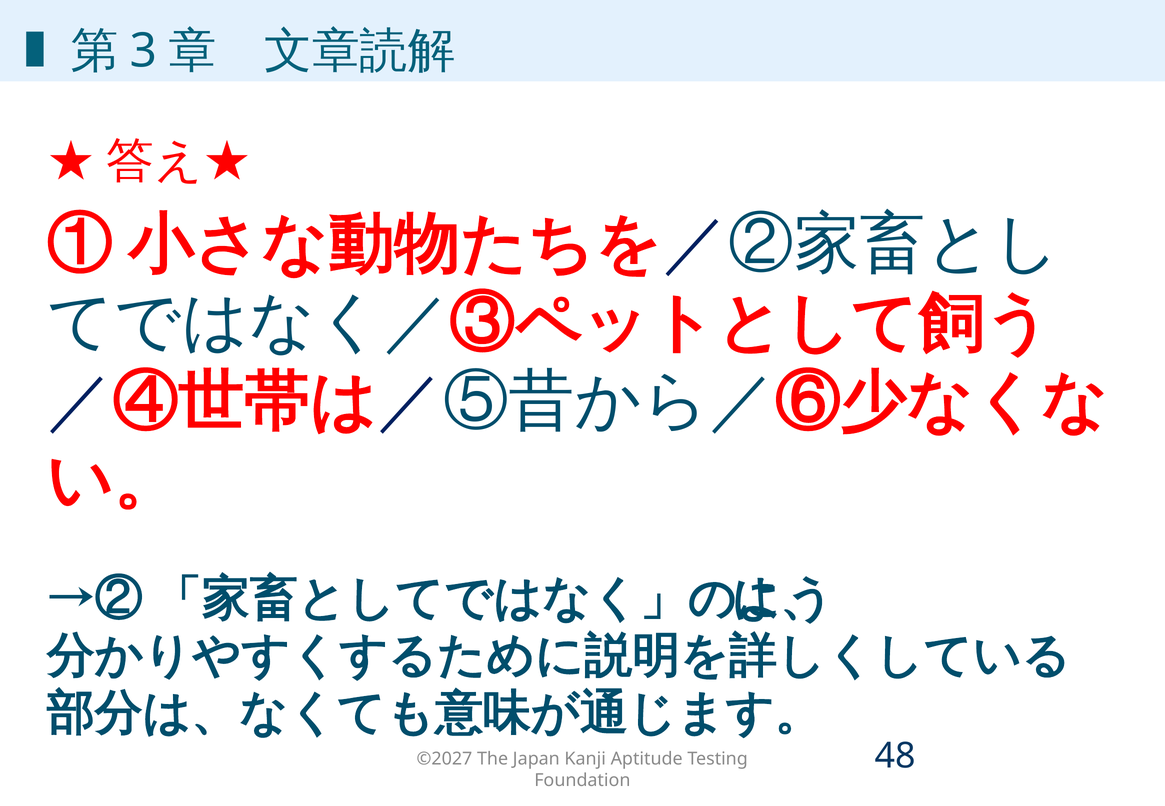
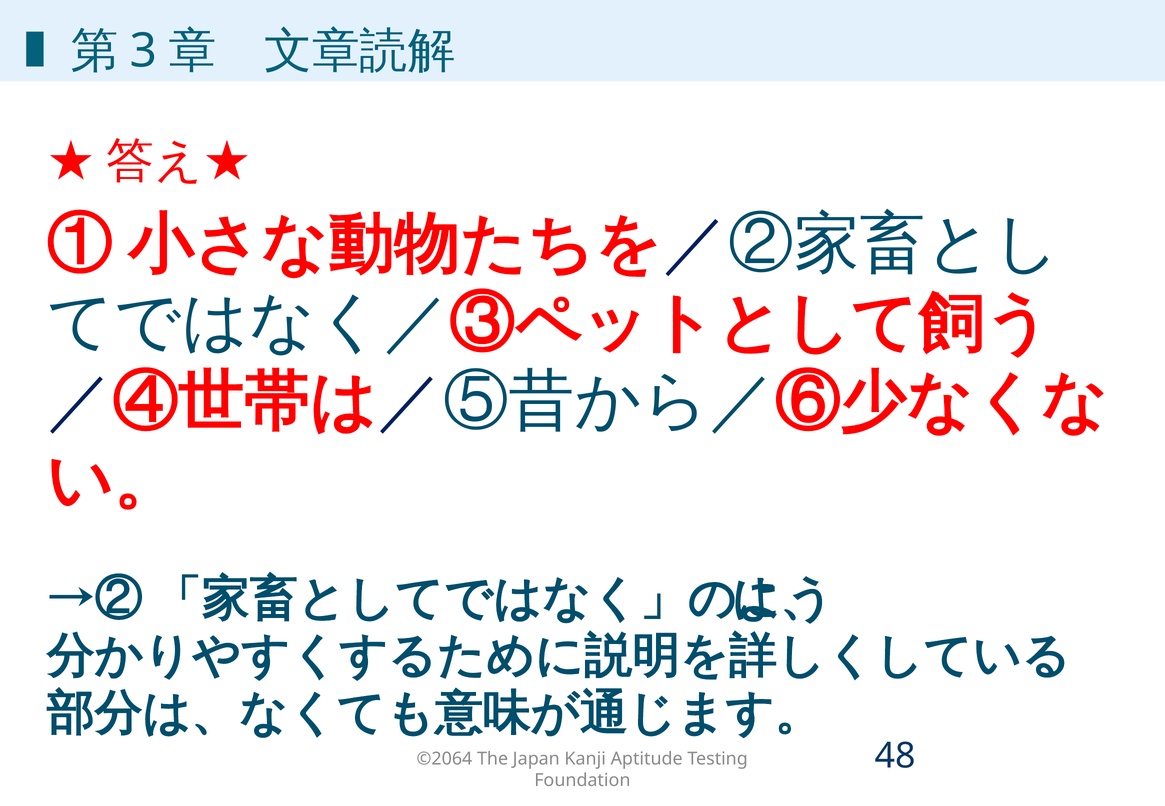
©2027: ©2027 -> ©2064 (444, 760)
